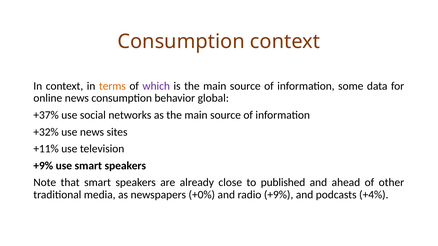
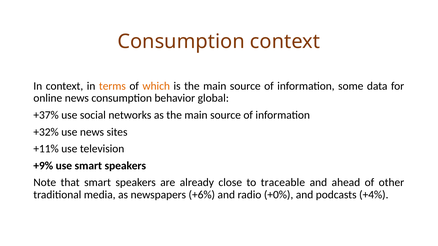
which colour: purple -> orange (156, 86)
published: published -> traceable (283, 183)
+0%: +0% -> +6% (202, 195)
radio +9%: +9% -> +0% (279, 195)
